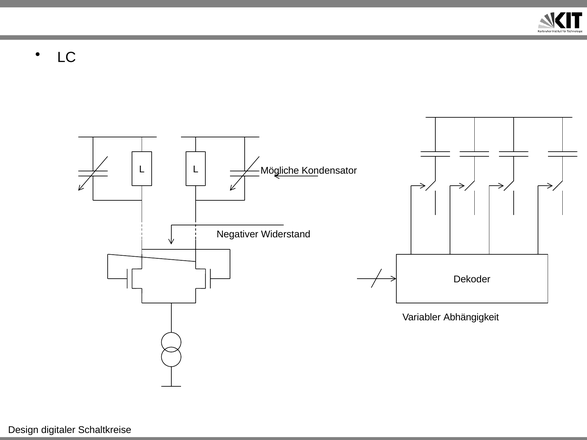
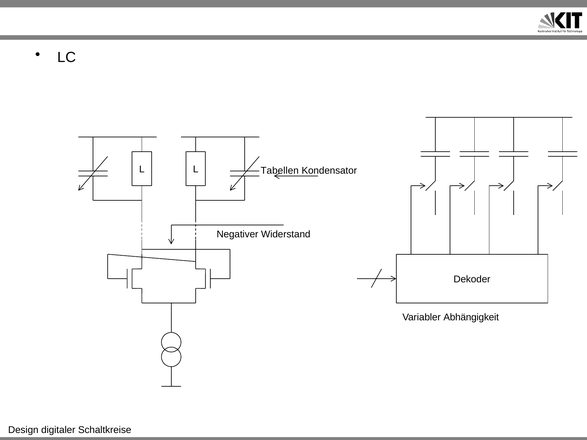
Mögliche: Mögliche -> Tabellen (280, 171)
